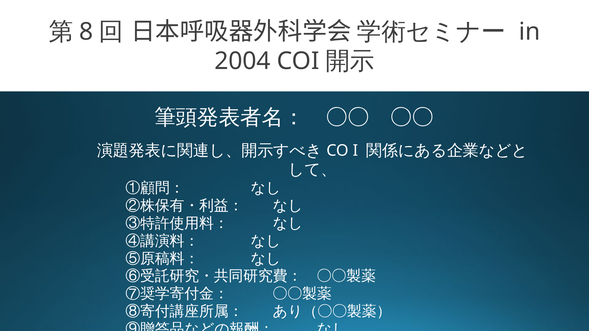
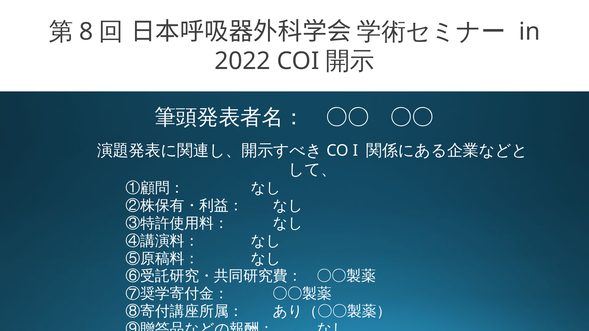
2004: 2004 -> 2022 (243, 61)
